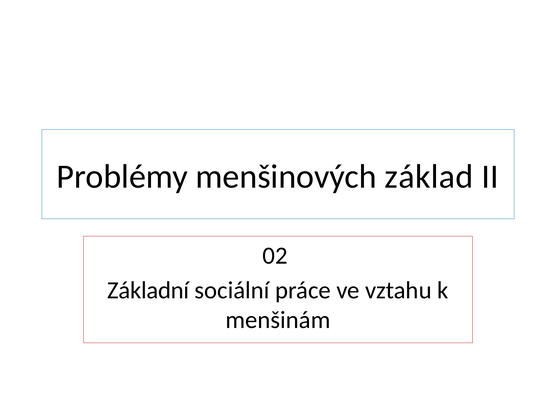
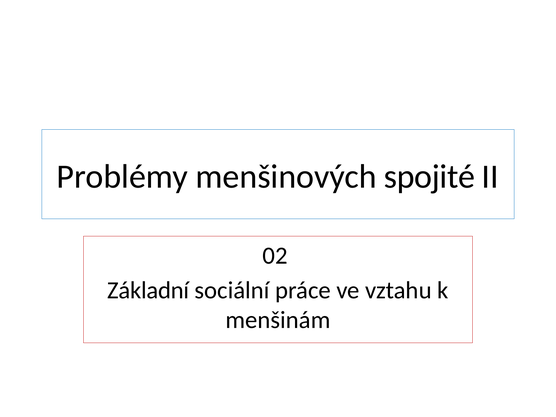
základ: základ -> spojité (429, 177)
